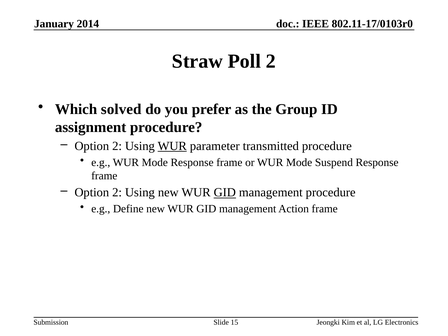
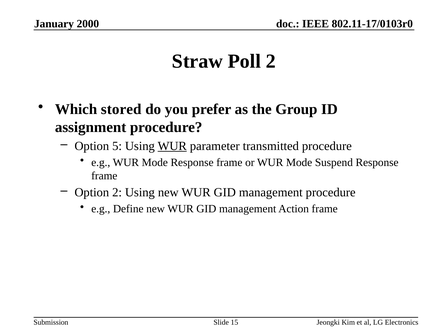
2014: 2014 -> 2000 (88, 24)
solved: solved -> stored (121, 109)
2: 2 -> 5 (117, 146)
GID underline: present -> none (225, 193)
